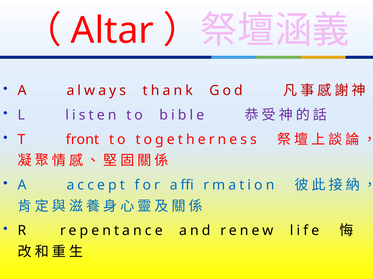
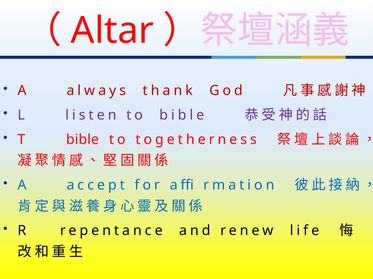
T front: front -> bible (82, 140)
